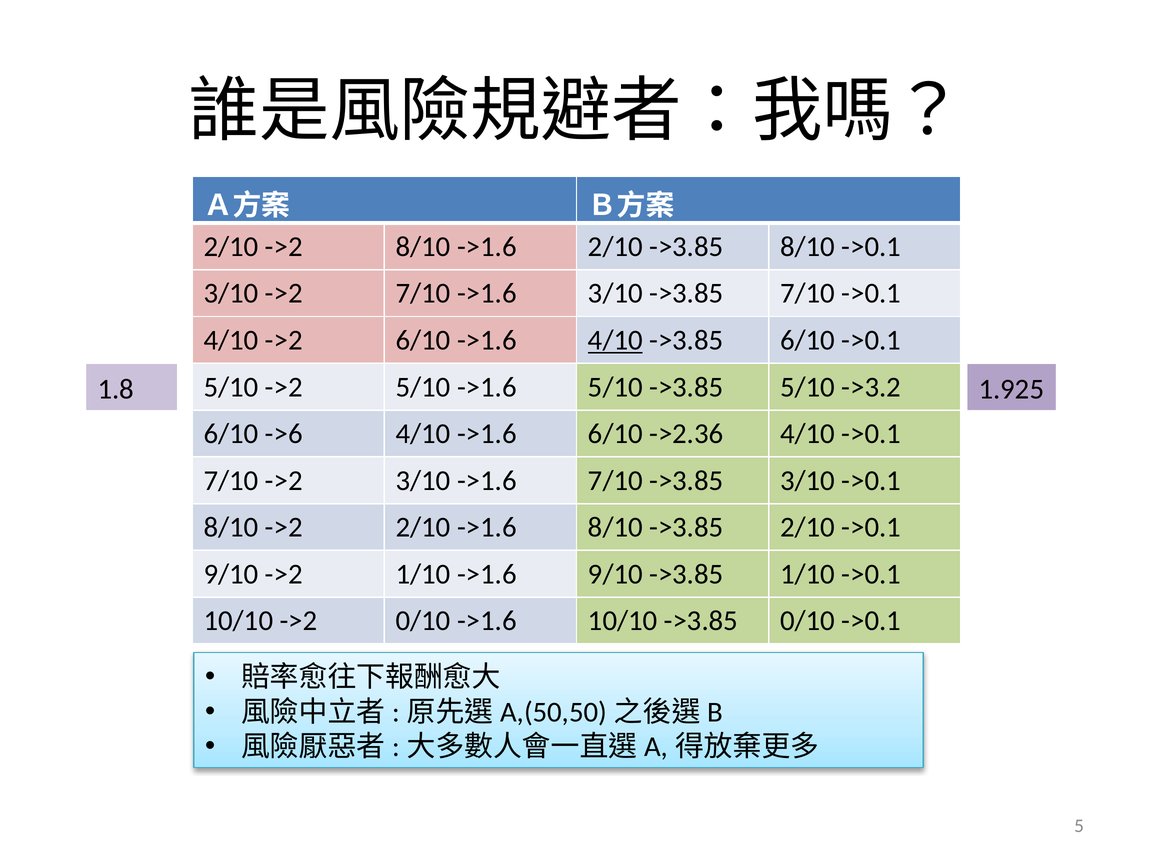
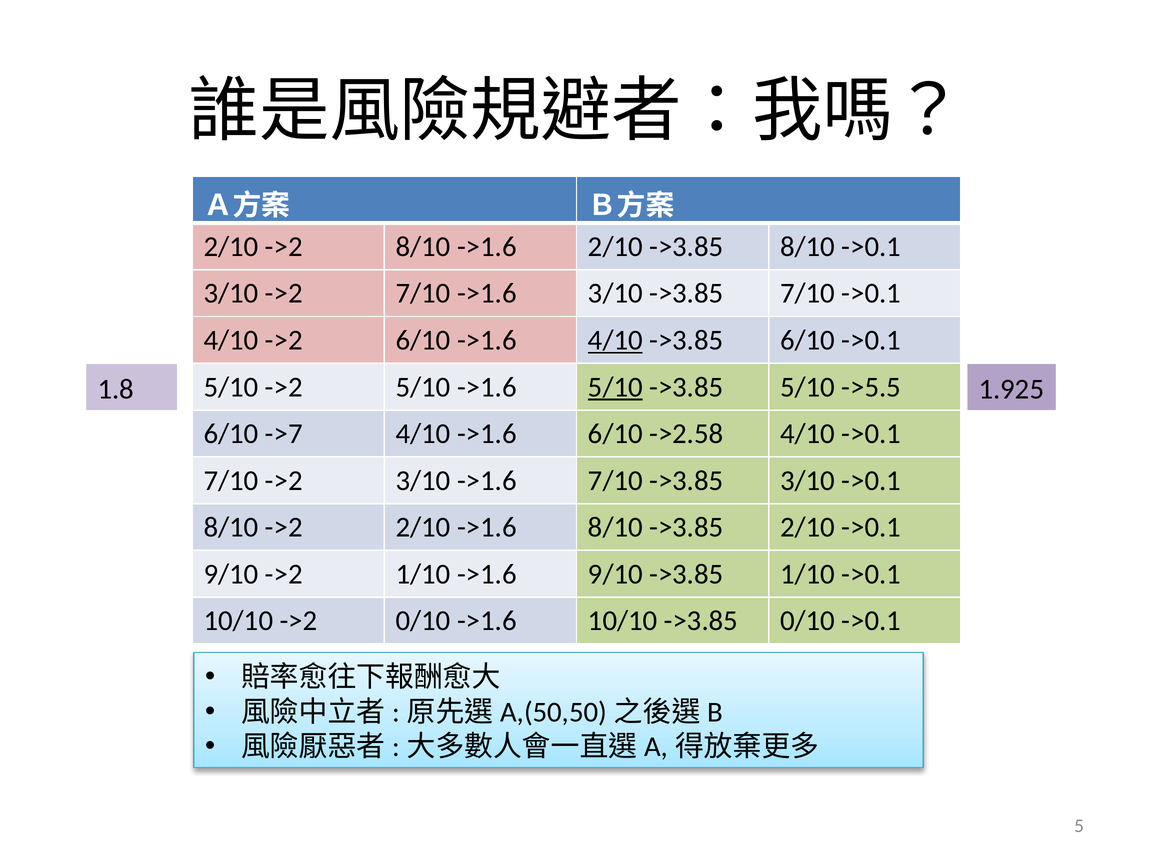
5/10 underline: none -> present (615, 387)
->3.2: ->3.2 -> ->5.5 (871, 387)
->6: ->6 -> ->7 (284, 434)
->2.36: ->2.36 -> ->2.58 (686, 434)
